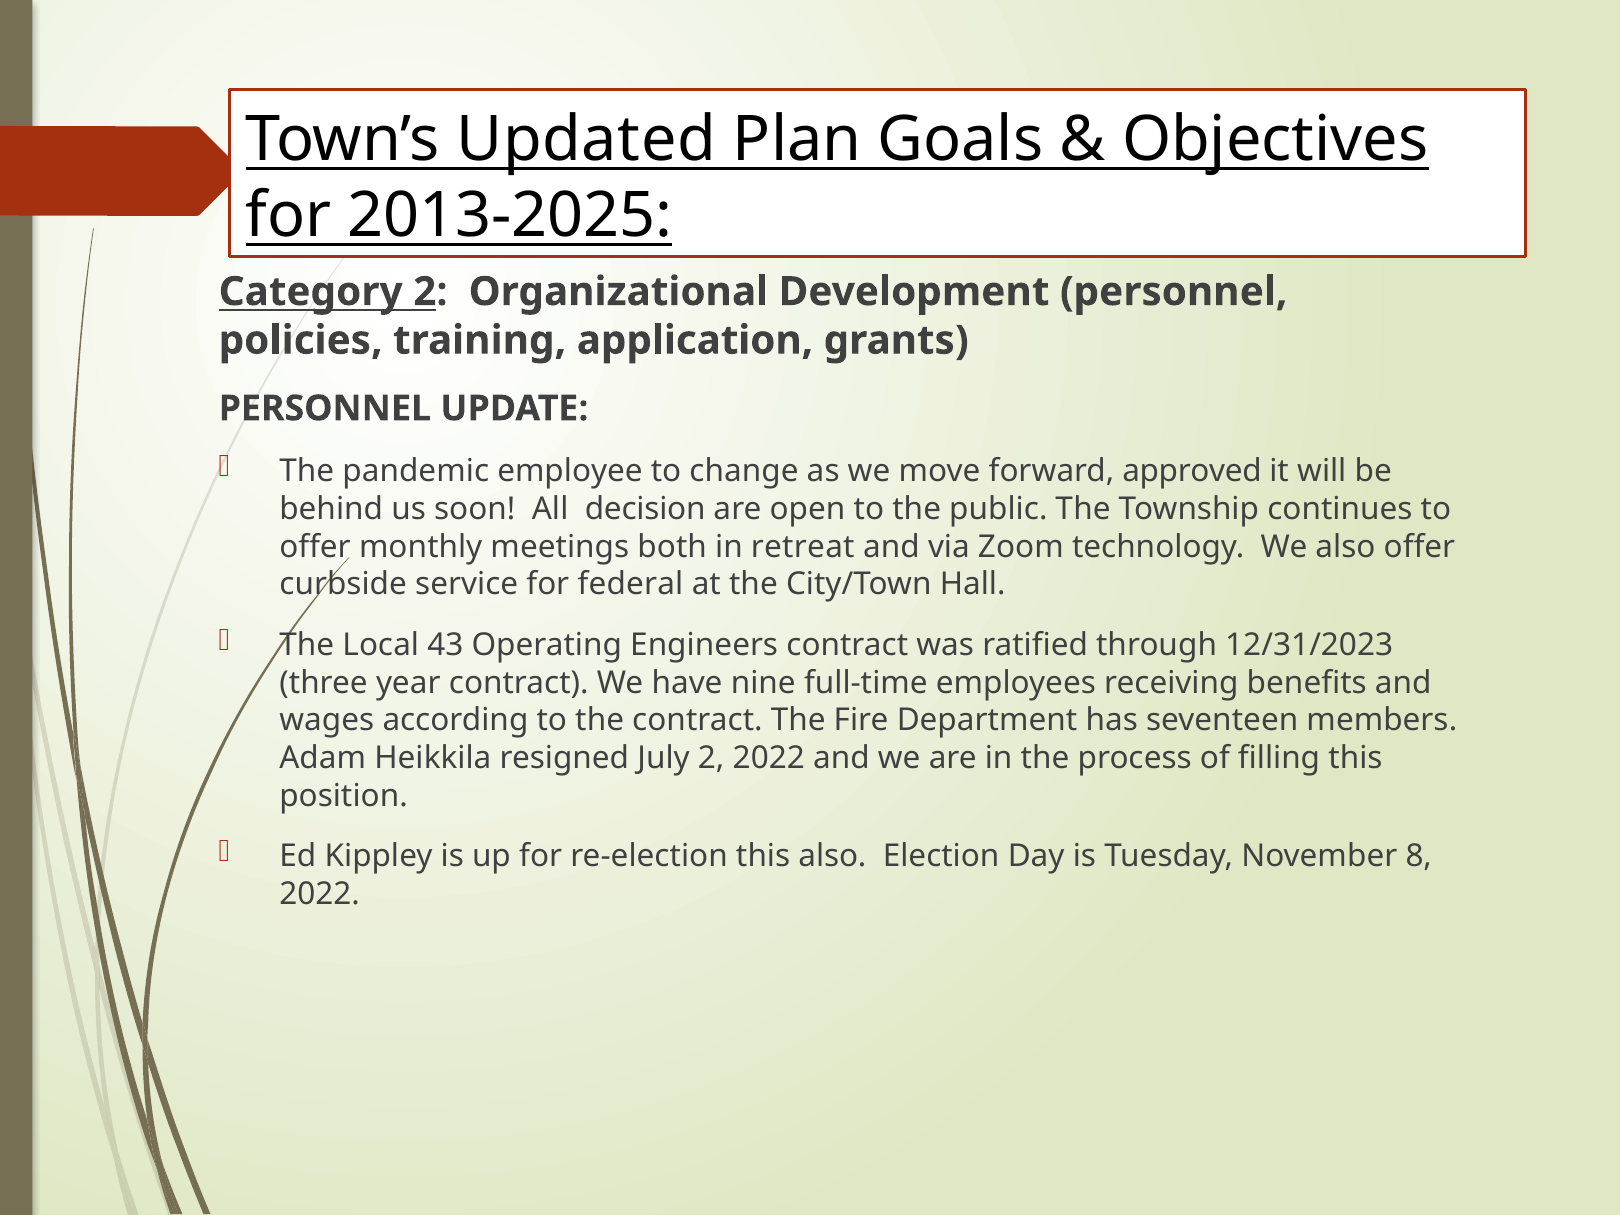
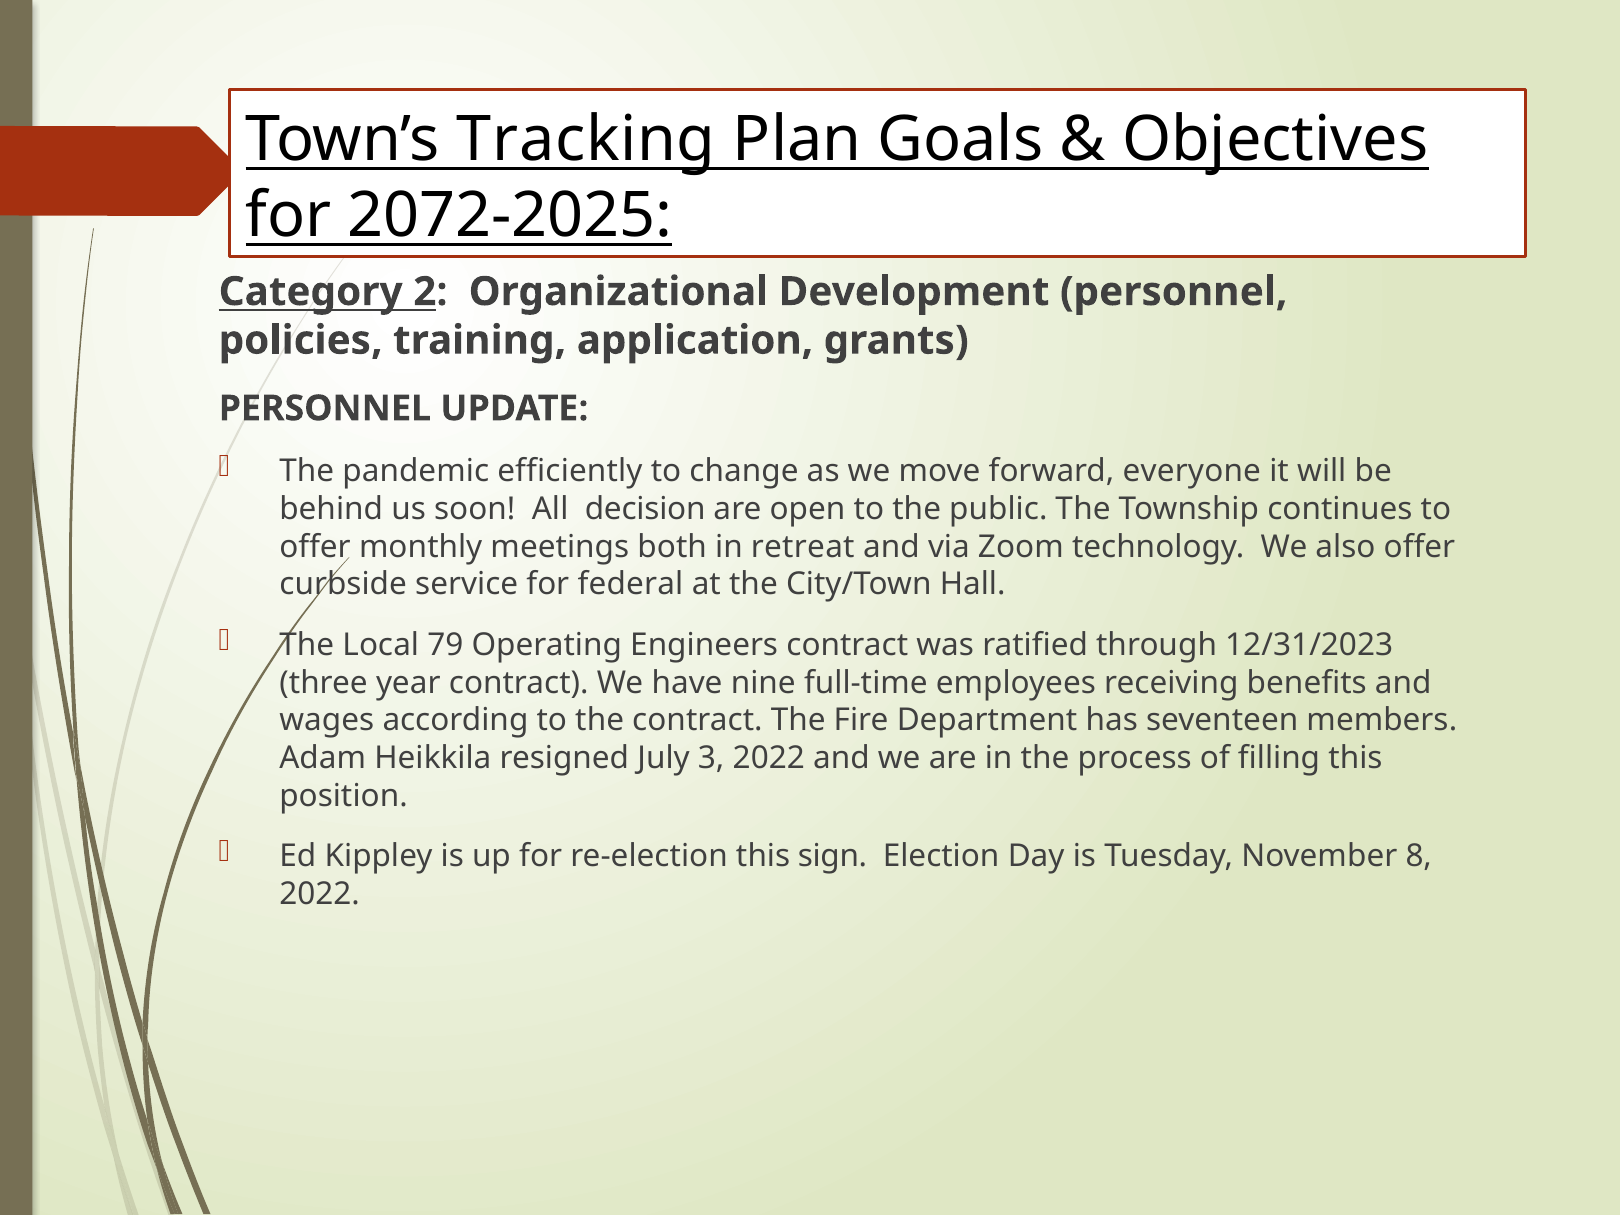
Updated: Updated -> Tracking (586, 140)
2013-2025: 2013-2025 -> 2072-2025 (510, 215)
employee: employee -> efficiently (570, 471)
approved: approved -> everyone (1192, 471)
43: 43 -> 79 (445, 645)
July 2: 2 -> 3 (711, 758)
this also: also -> sign (833, 857)
